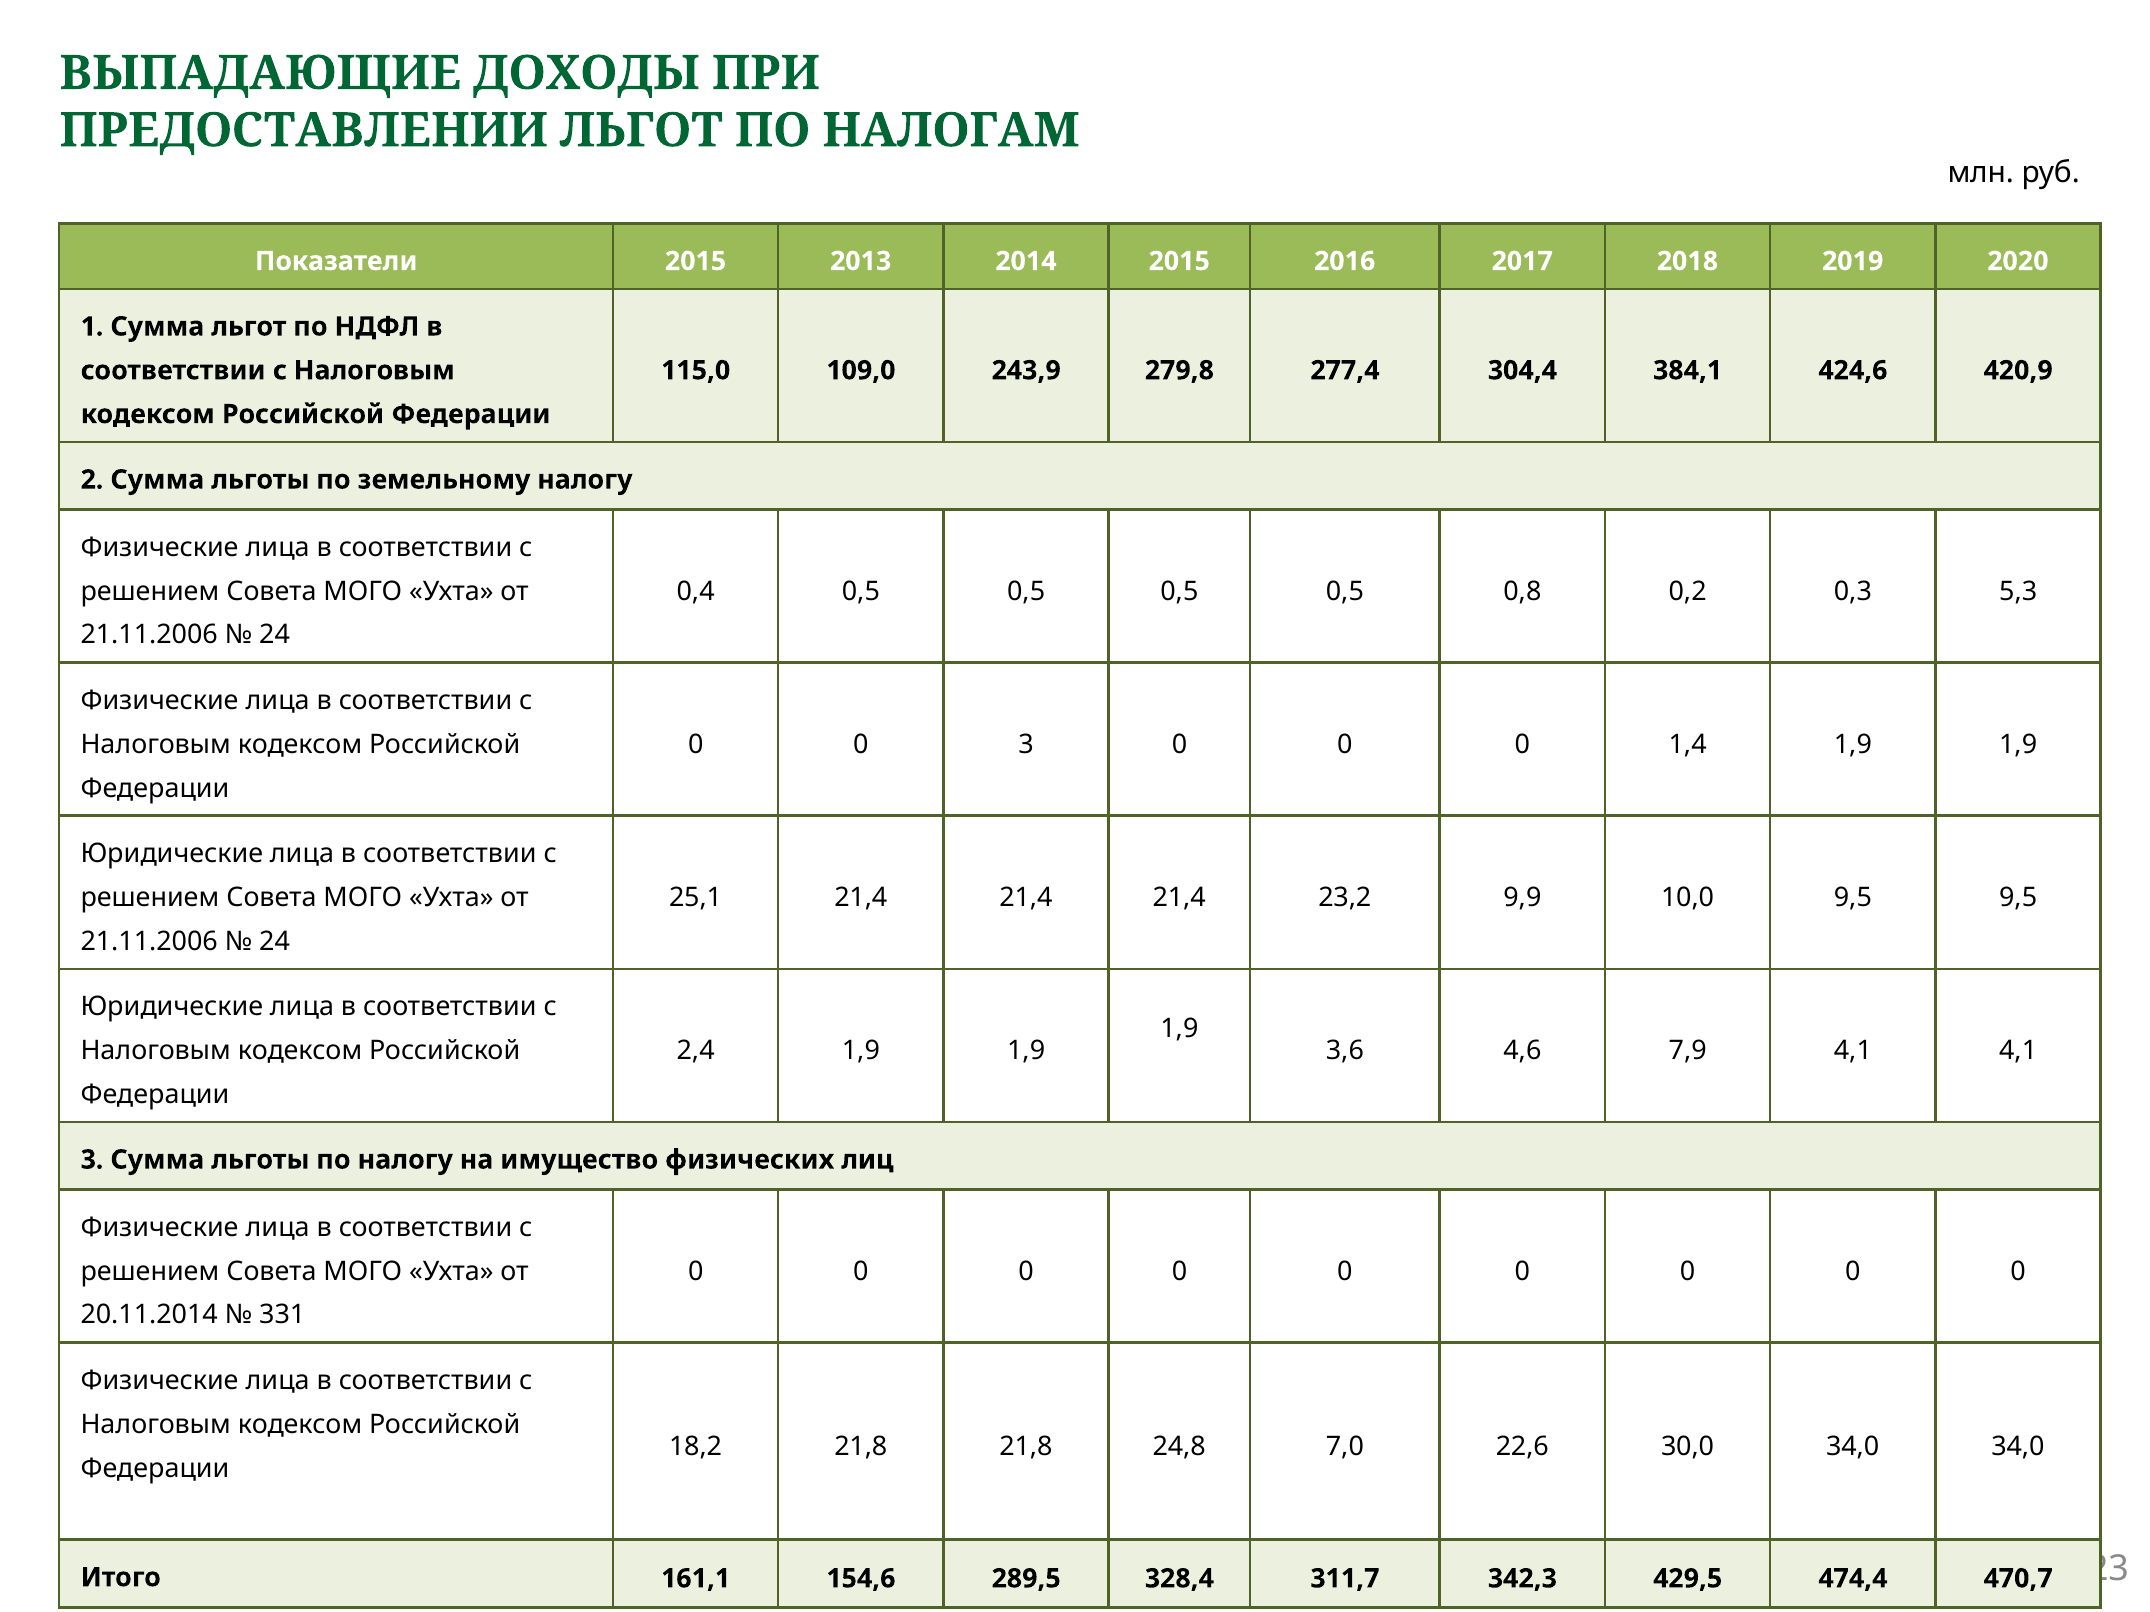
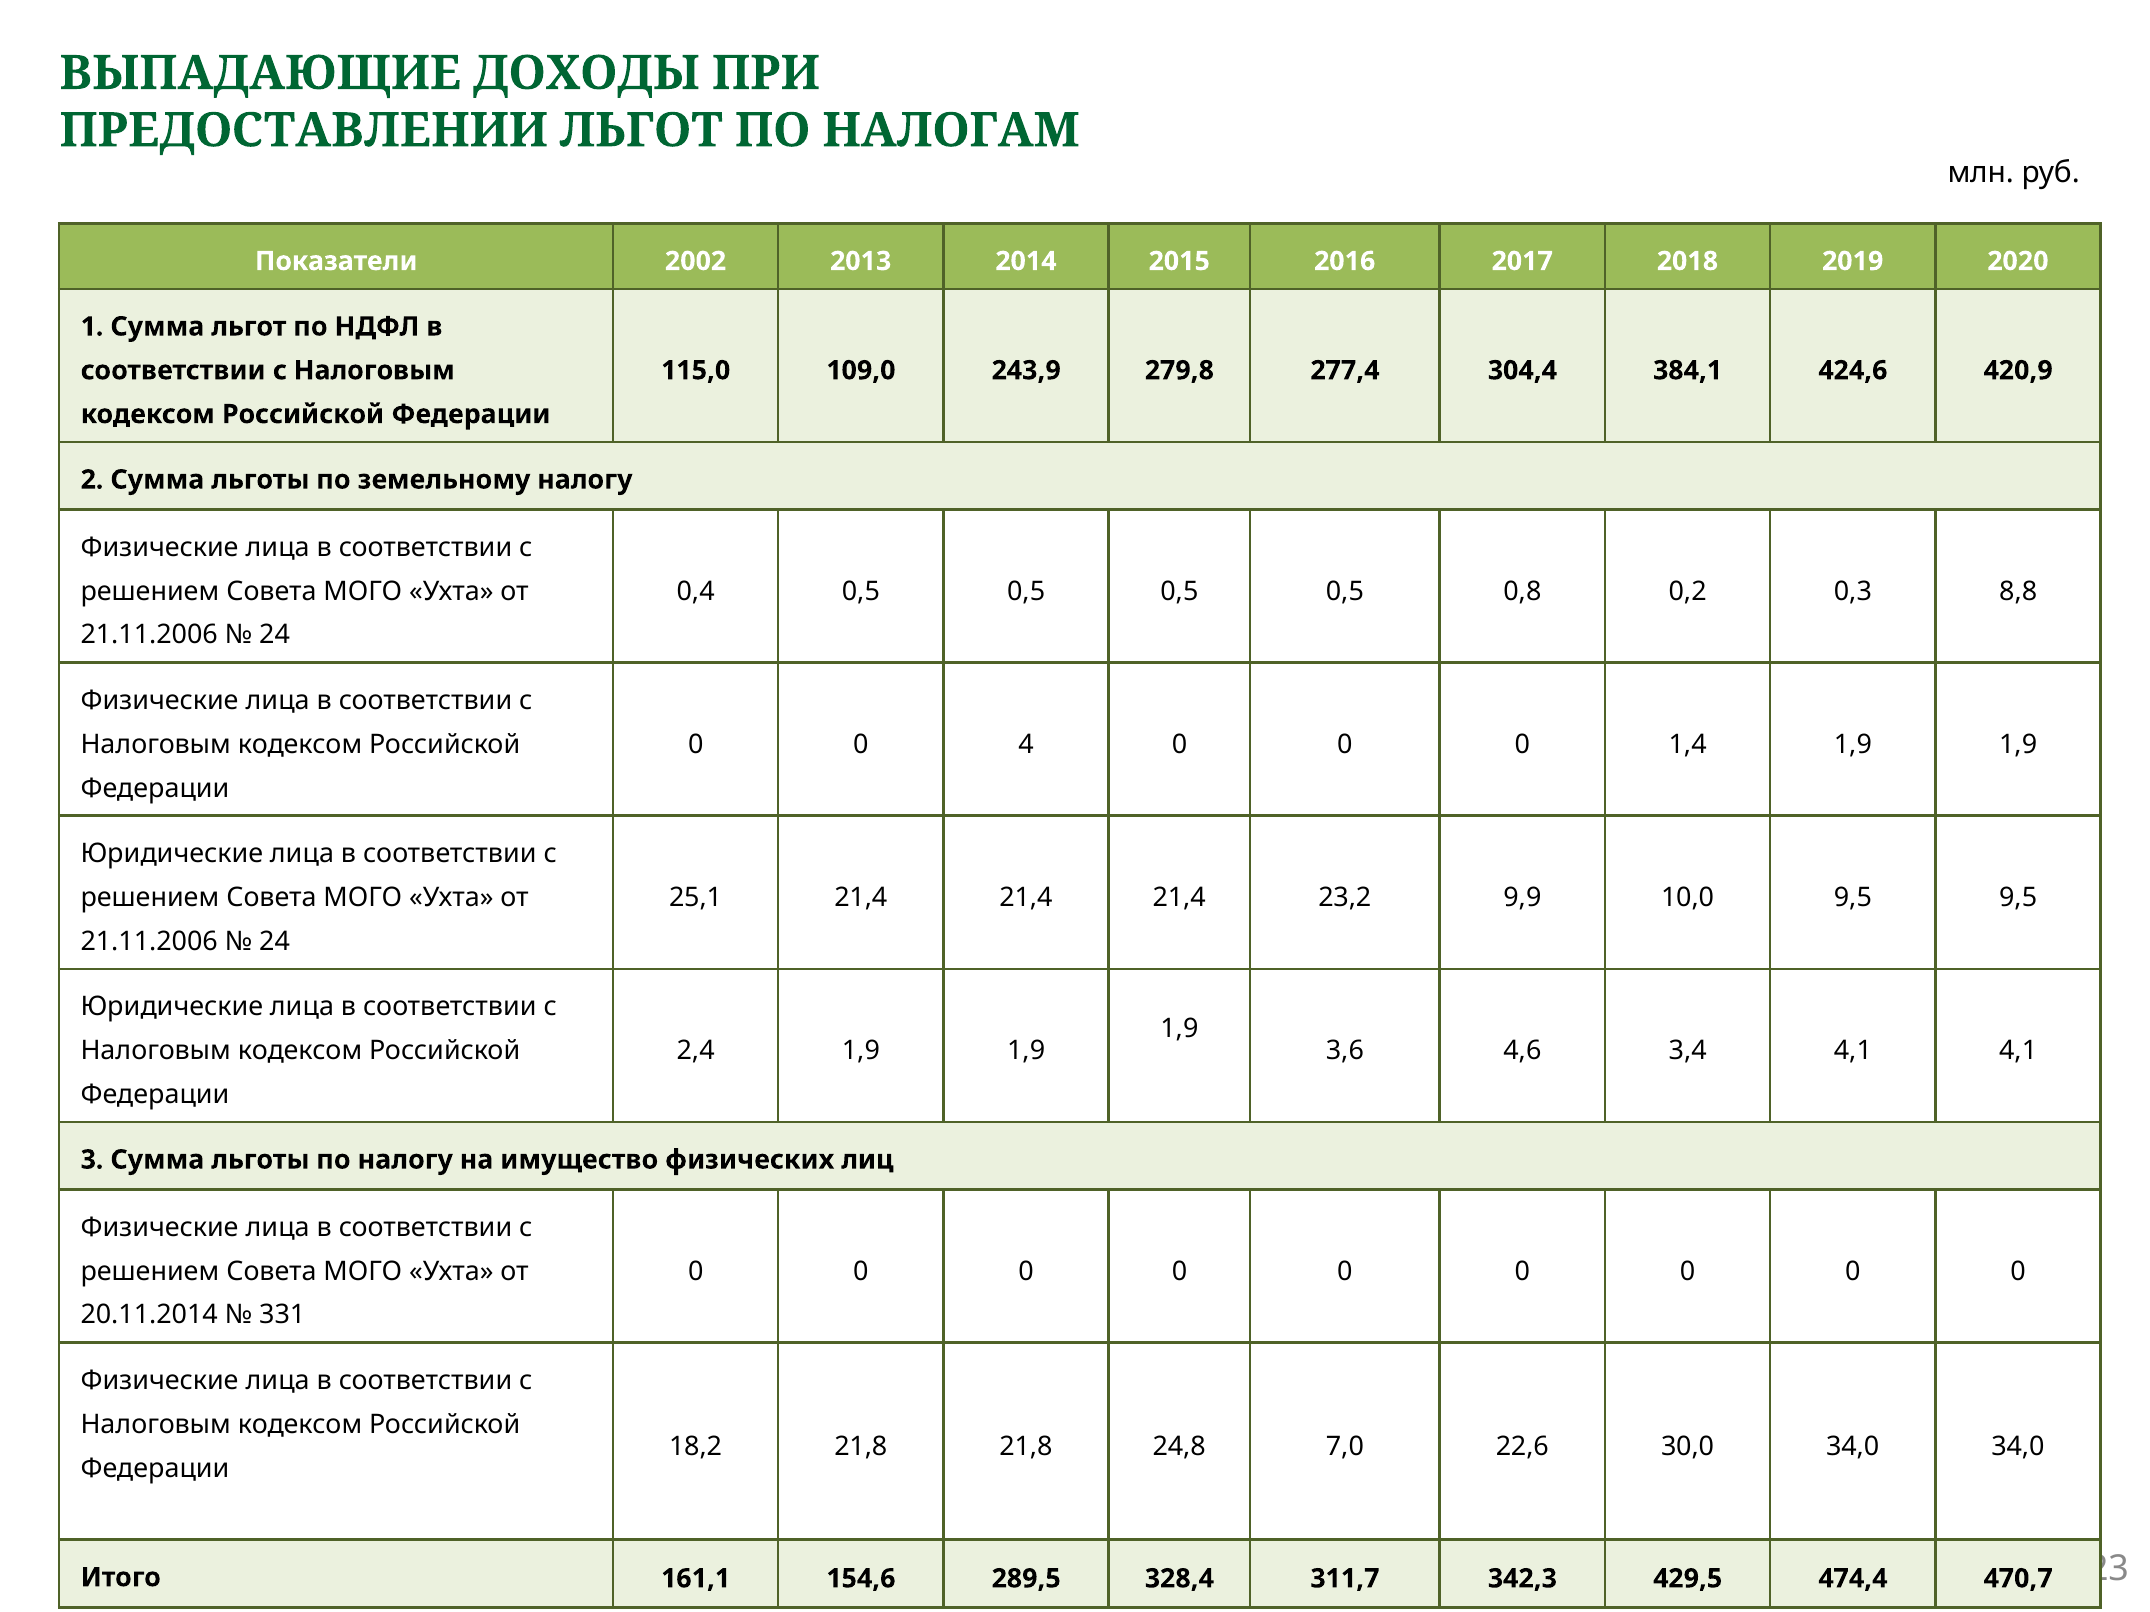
Показатели 2015: 2015 -> 2002 (696, 261)
5,3: 5,3 -> 8,8 (2018, 591)
0 3: 3 -> 4 (1026, 745)
7,9: 7,9 -> 3,4 (1688, 1051)
